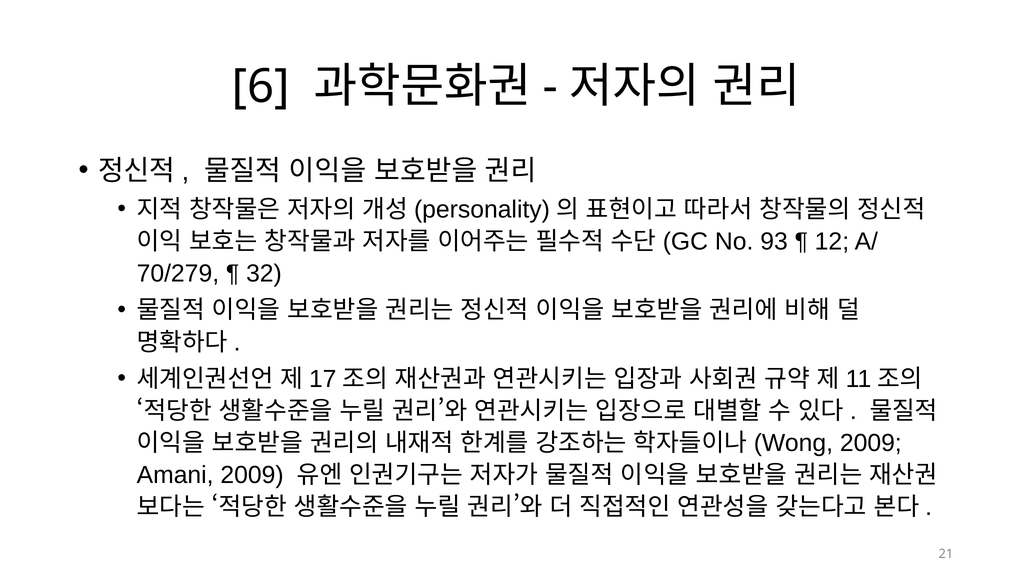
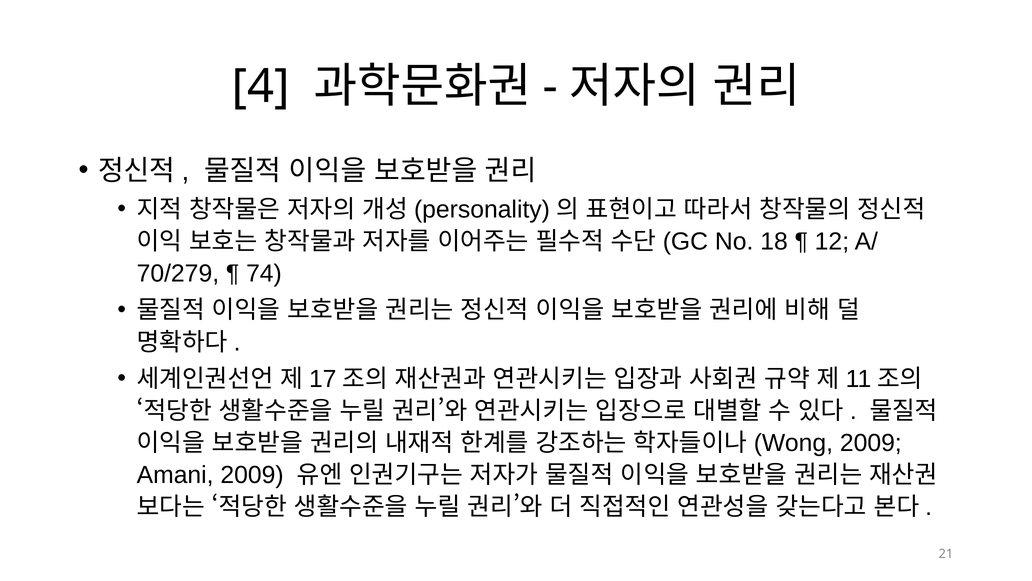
6: 6 -> 4 (261, 87)
93: 93 -> 18 (774, 241)
32: 32 -> 74 (264, 273)
